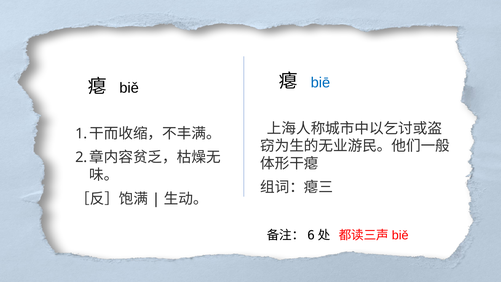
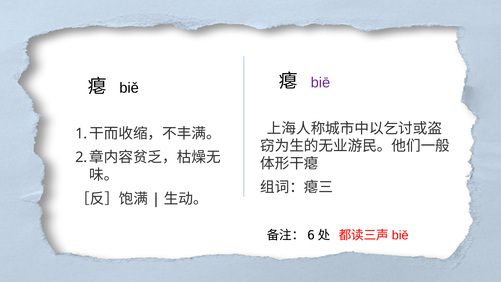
biē colour: blue -> purple (320, 83)
